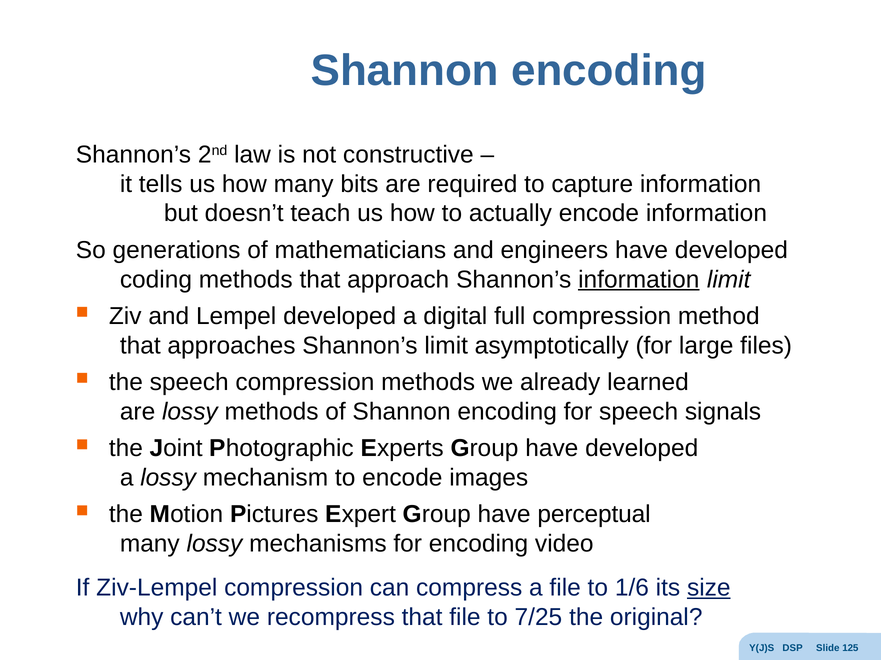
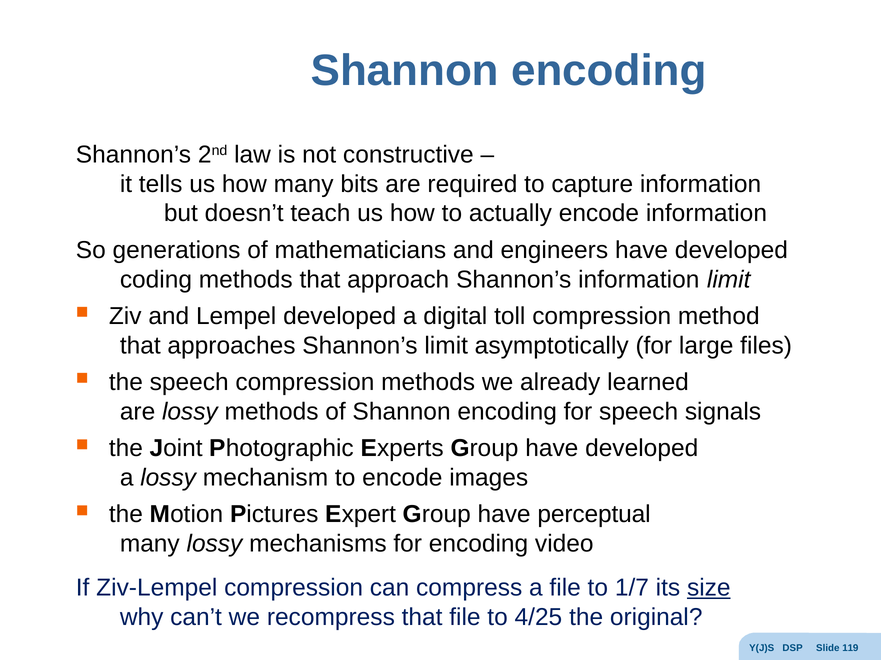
information underline: present -> none (639, 280)
full: full -> toll (510, 317)
1/6: 1/6 -> 1/7 (632, 588)
7/25: 7/25 -> 4/25 (538, 618)
125: 125 -> 119 (850, 649)
